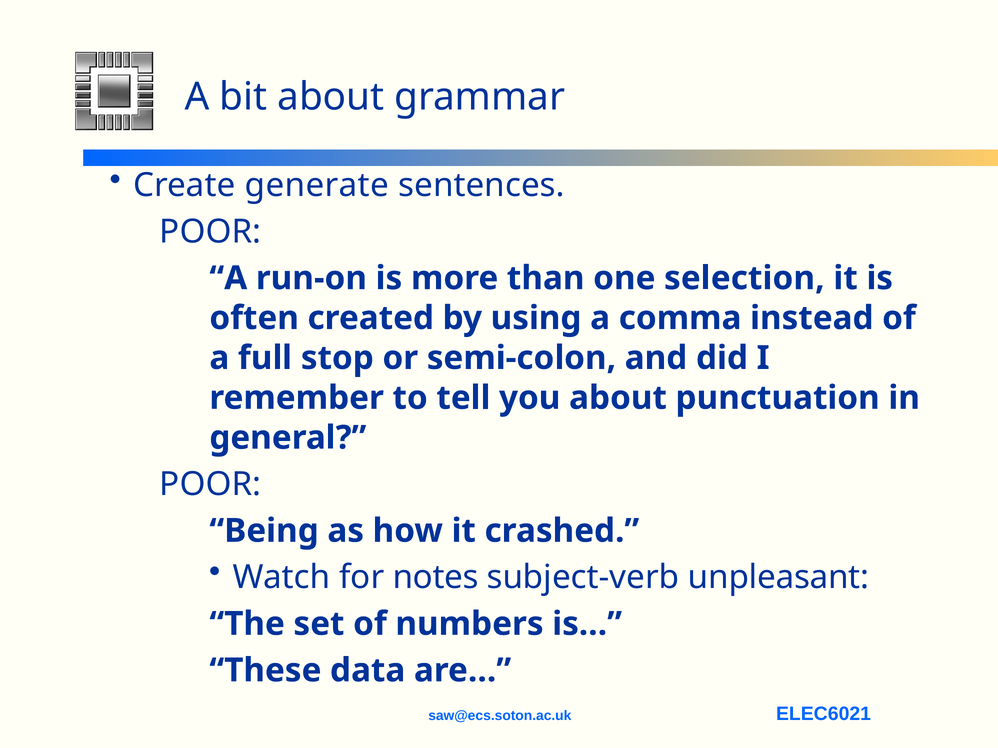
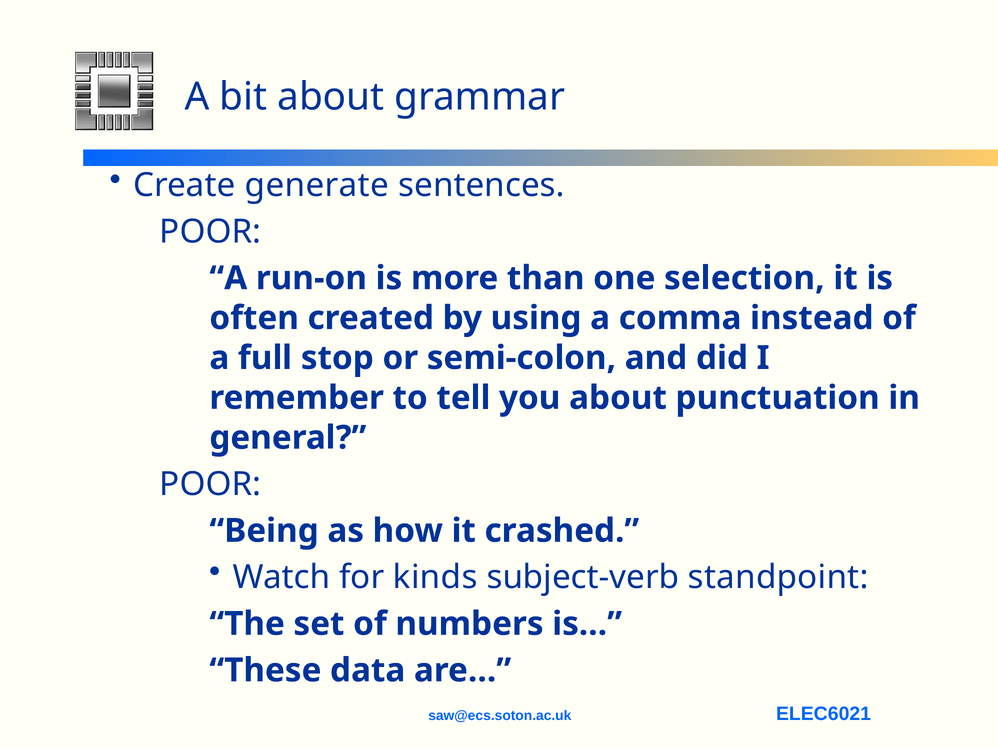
notes: notes -> kinds (435, 578)
unpleasant: unpleasant -> standpoint (778, 578)
